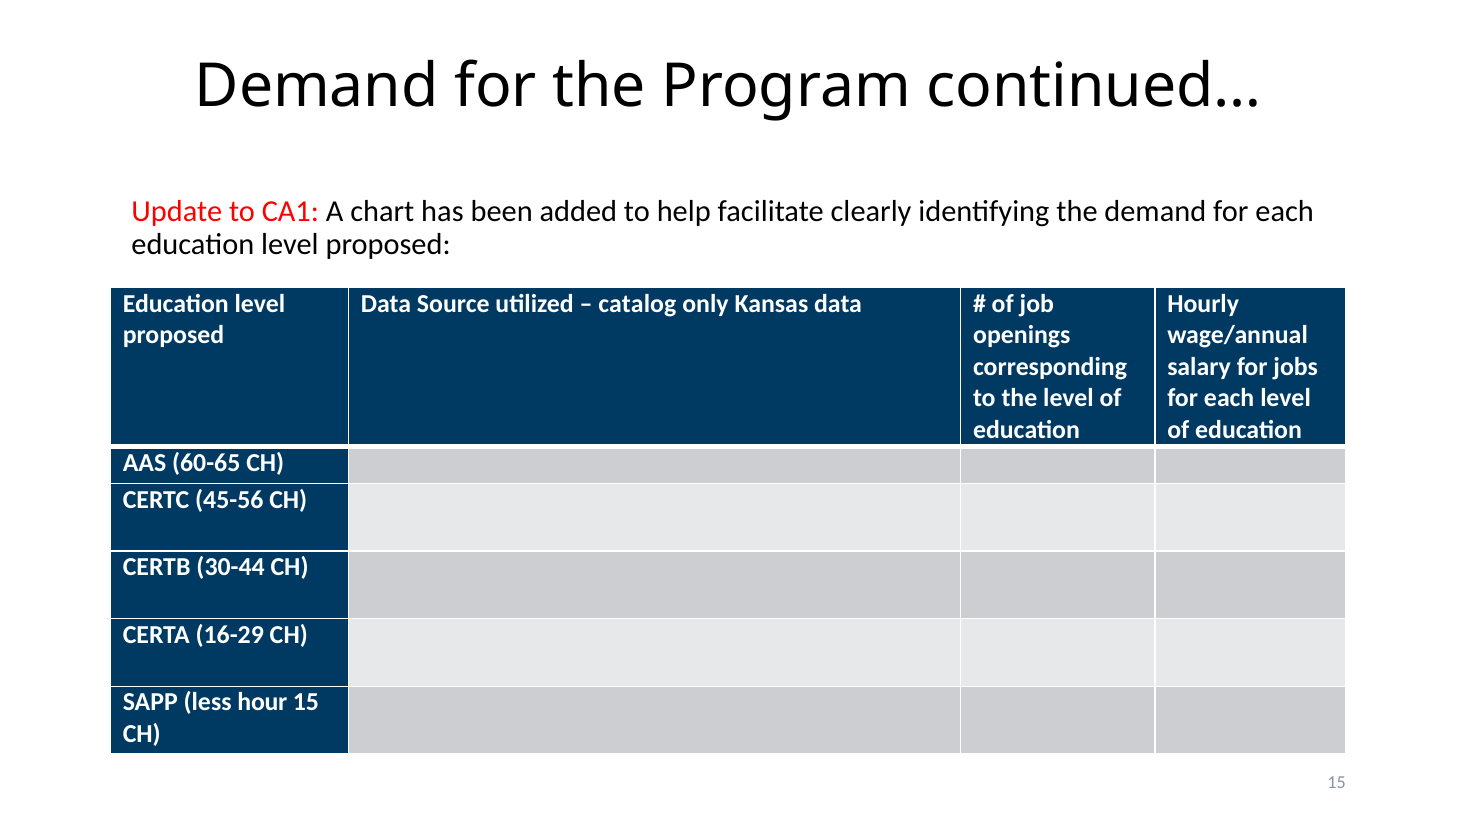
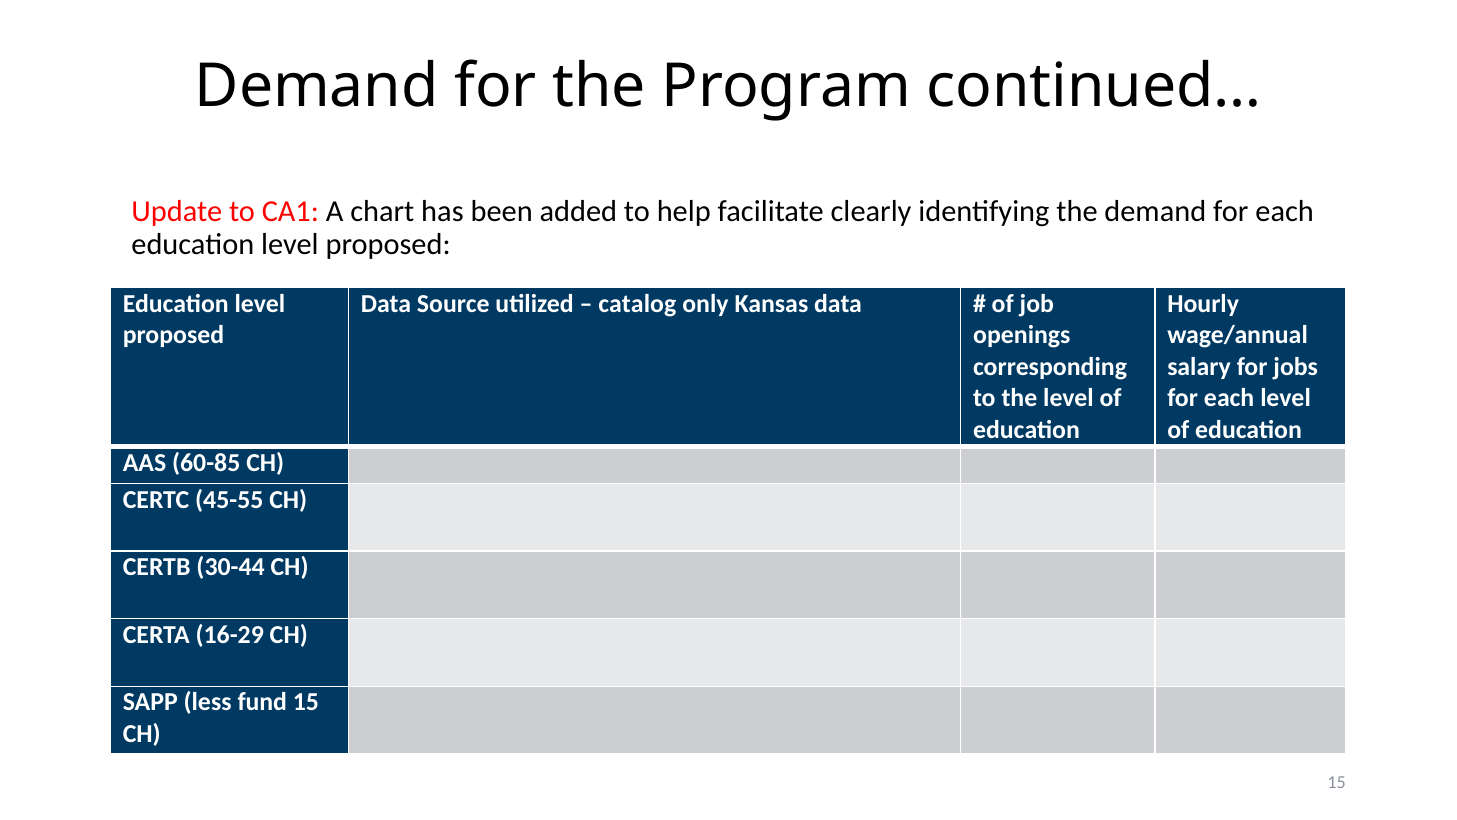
60-65: 60-65 -> 60-85 (206, 462)
45-56: 45-56 -> 45-55 (229, 499)
hour: hour -> fund (262, 702)
